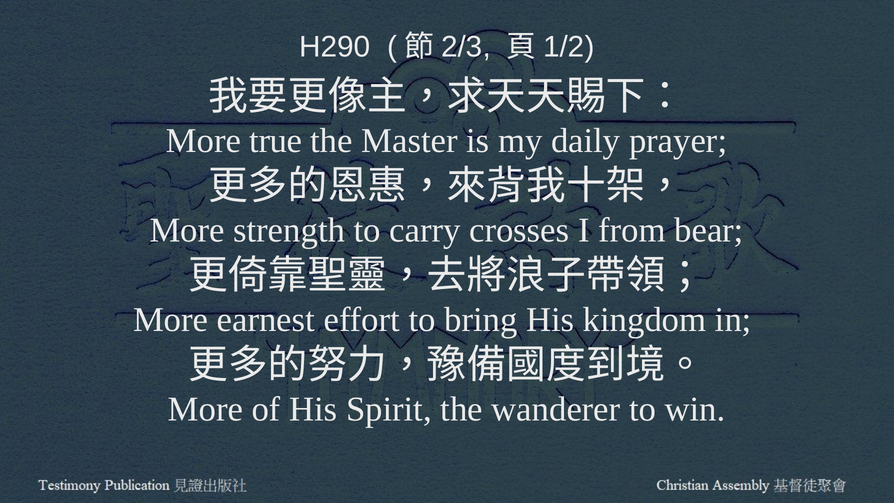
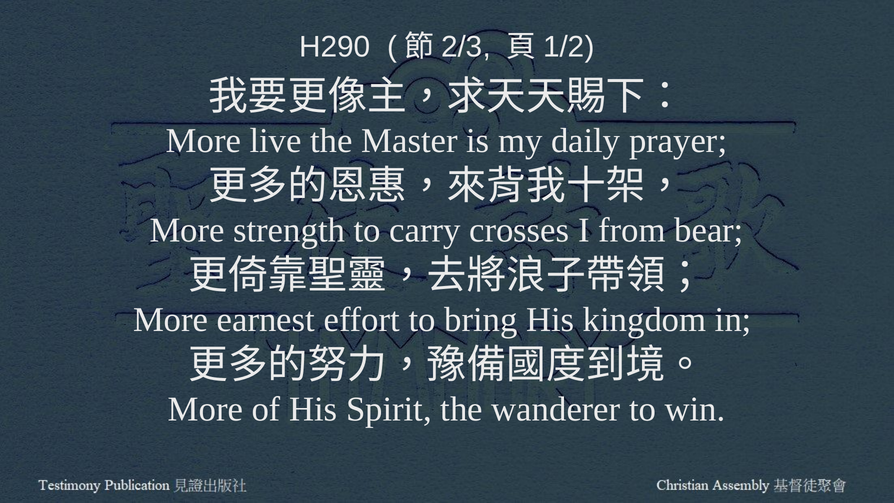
true: true -> live (276, 141)
